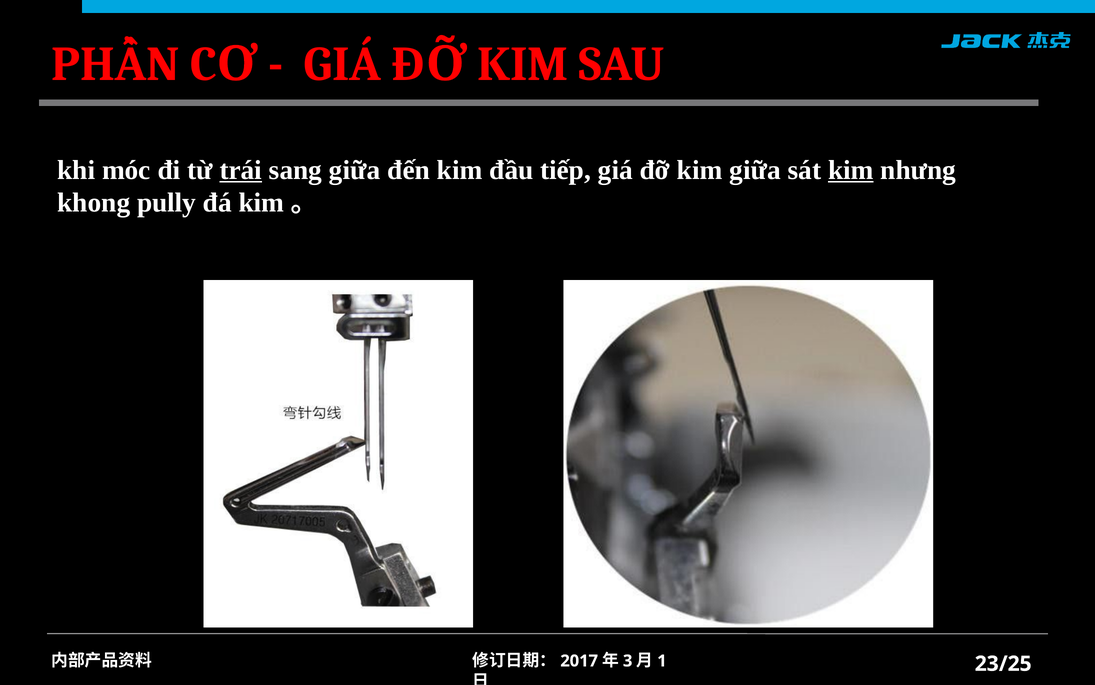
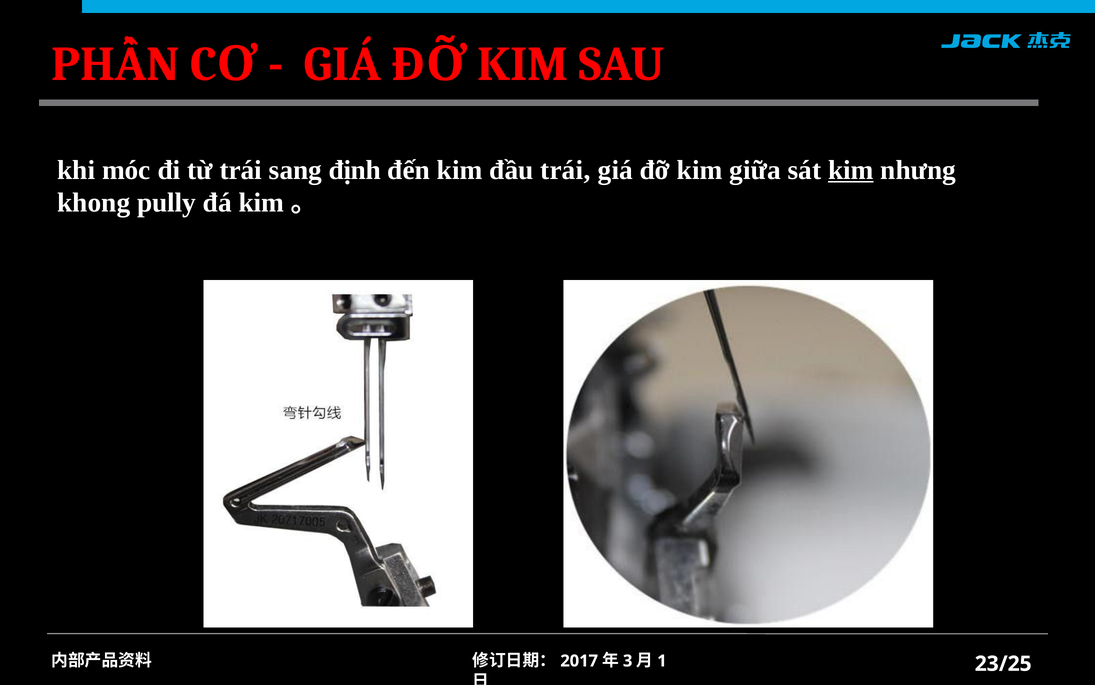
trái underline: present -> none (241, 170)
sang giữa: giữa -> định (355, 170)
đầu tiếp: tiếp -> trái (565, 170)
